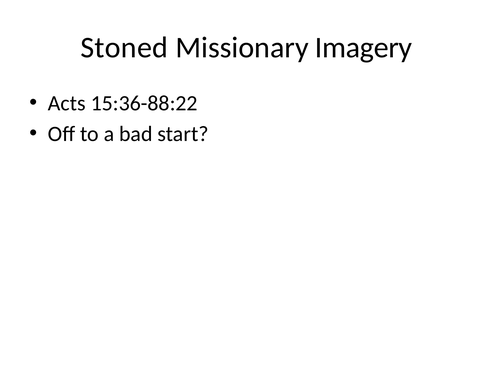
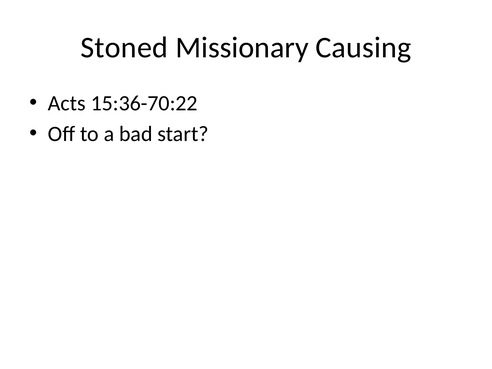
Imagery: Imagery -> Causing (363, 48)
15:36-88:22: 15:36-88:22 -> 15:36-70:22 (144, 103)
